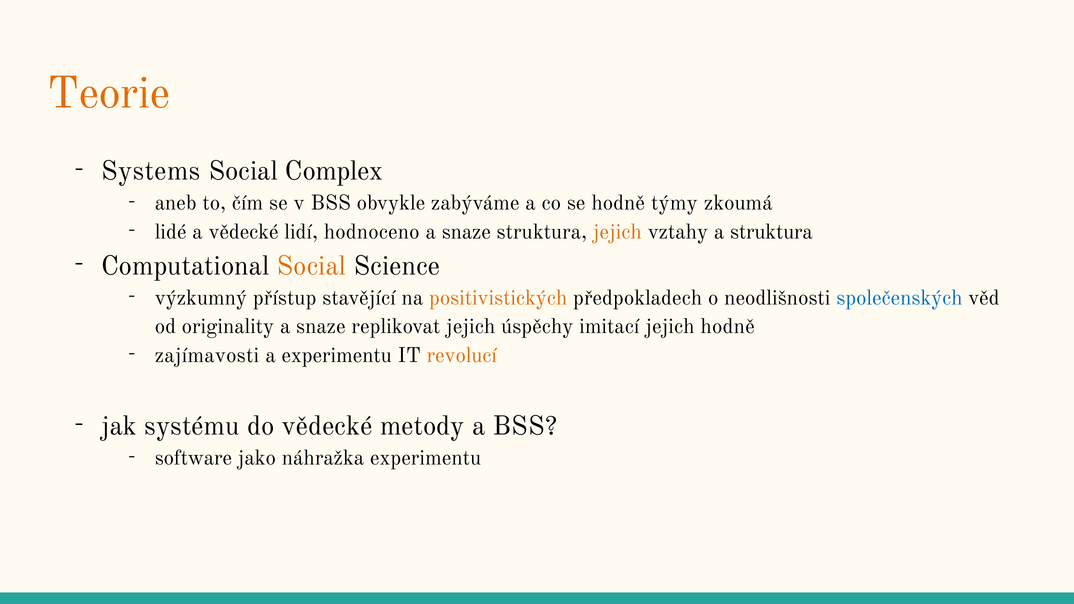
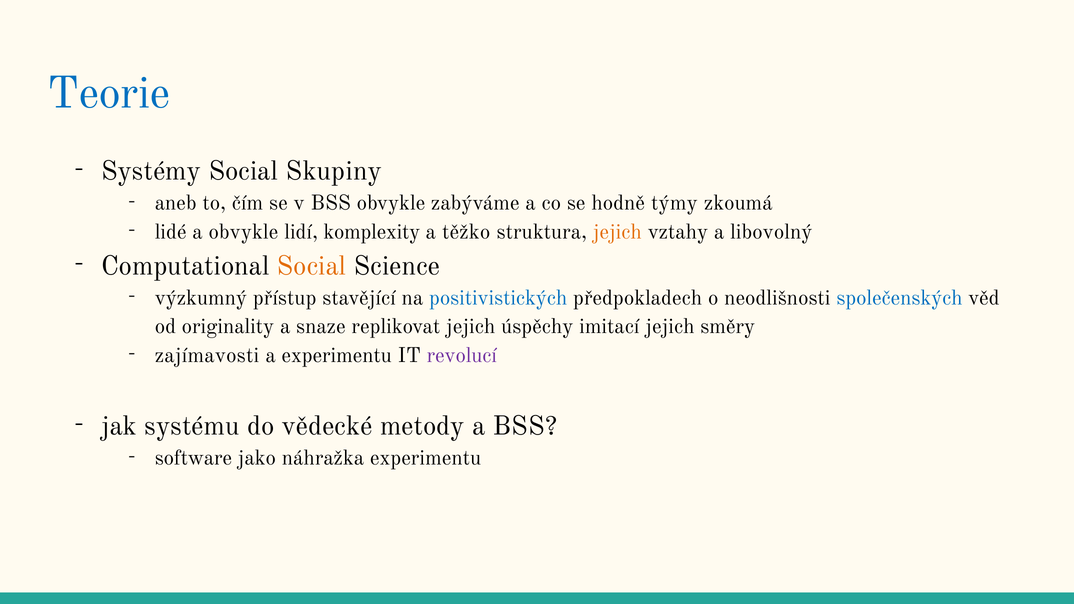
Teorie colour: orange -> blue (109, 93)
Systems: Systems -> Systémy (151, 171)
Complex: Complex -> Skupiny (334, 171)
a vědecké: vědecké -> obvykle (243, 232)
hodnoceno: hodnoceno -> komplexity (372, 232)
snaze: snaze -> těžko (466, 232)
a struktura: struktura -> libovolný (771, 232)
positivistických colour: orange -> blue (498, 298)
jejich hodně: hodně -> směry (728, 327)
revolucí colour: orange -> purple (462, 355)
